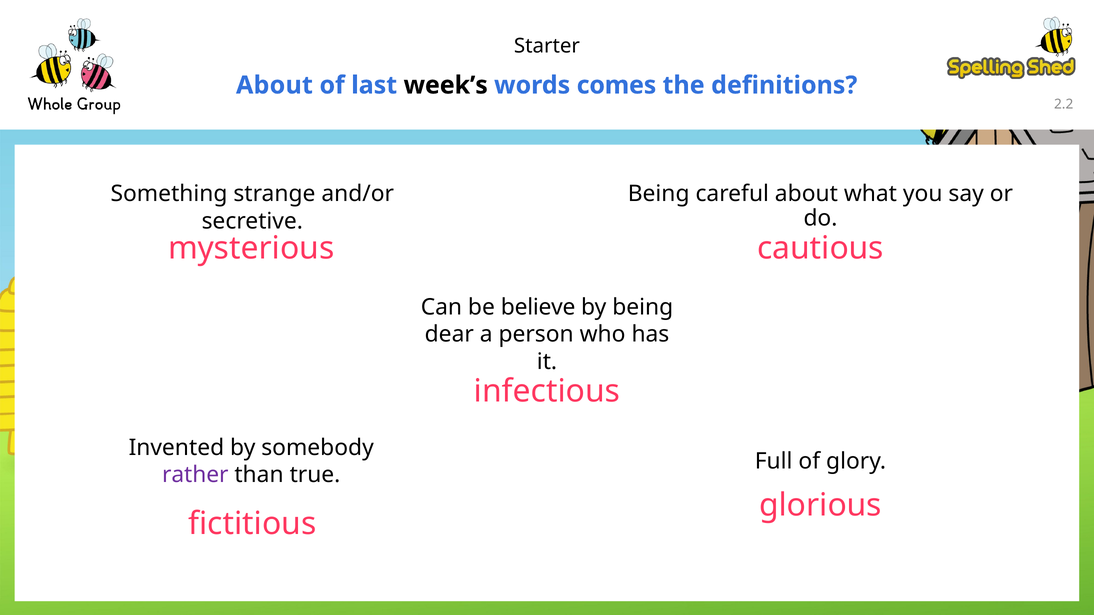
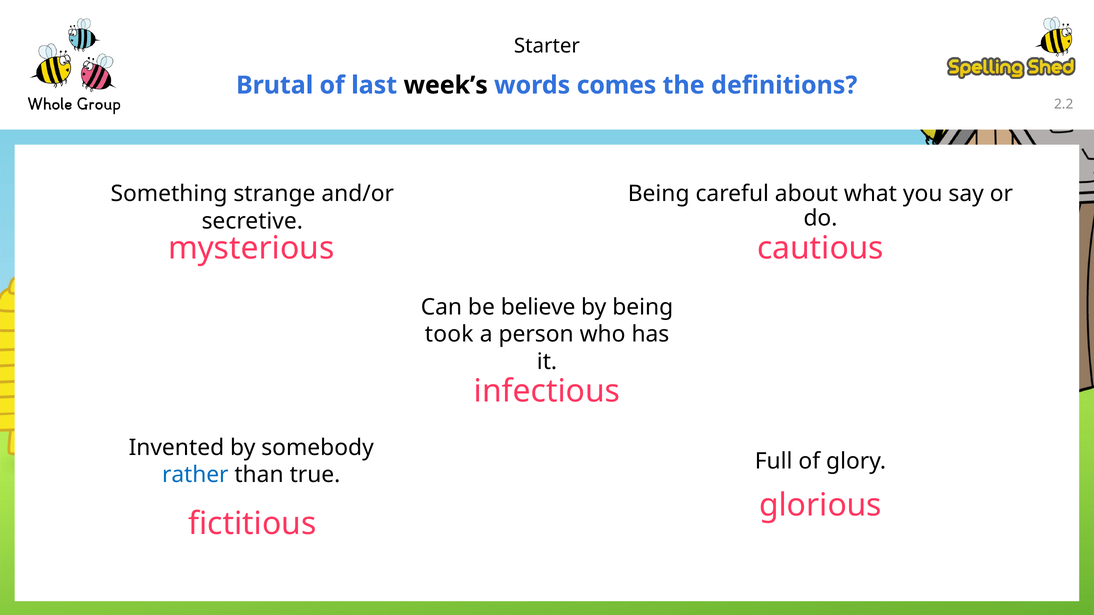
About: About -> Brutal (275, 85)
dear: dear -> took (449, 335)
rather colour: purple -> blue (195, 475)
